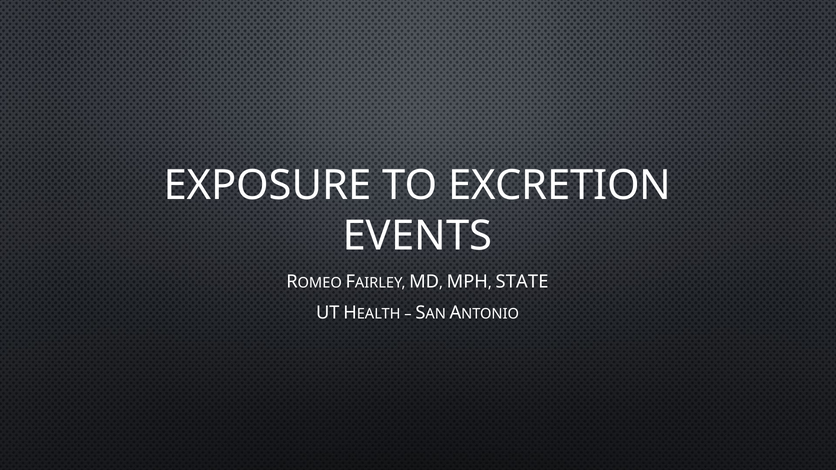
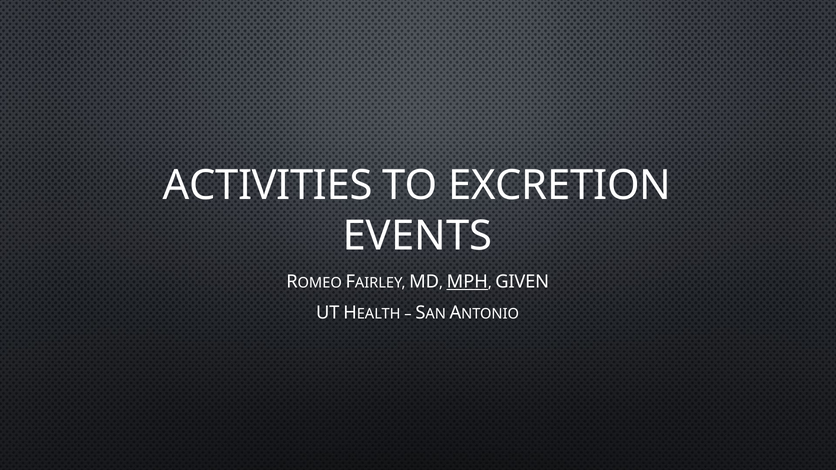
EXPOSURE: EXPOSURE -> ACTIVITIES (268, 186)
MPH underline: none -> present (467, 282)
STATE: STATE -> GIVEN (522, 282)
